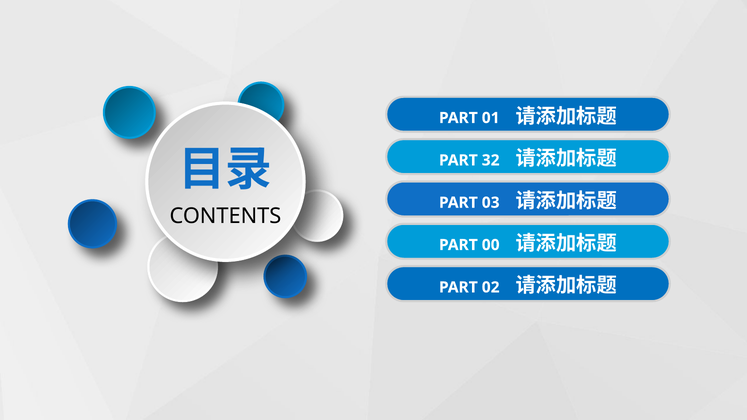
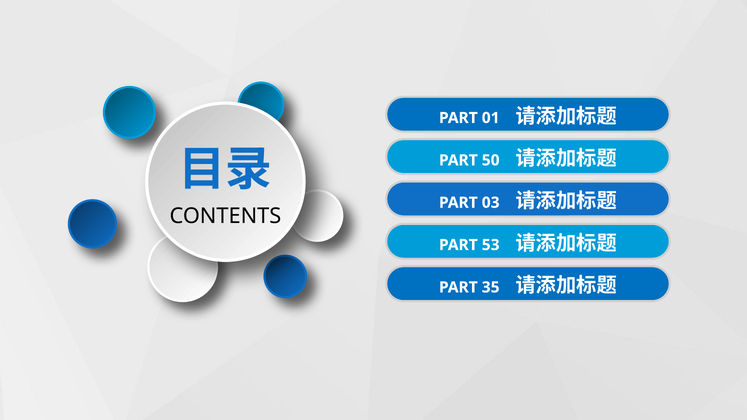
32: 32 -> 50 (491, 160)
00: 00 -> 53 (491, 245)
02: 02 -> 35 (491, 287)
